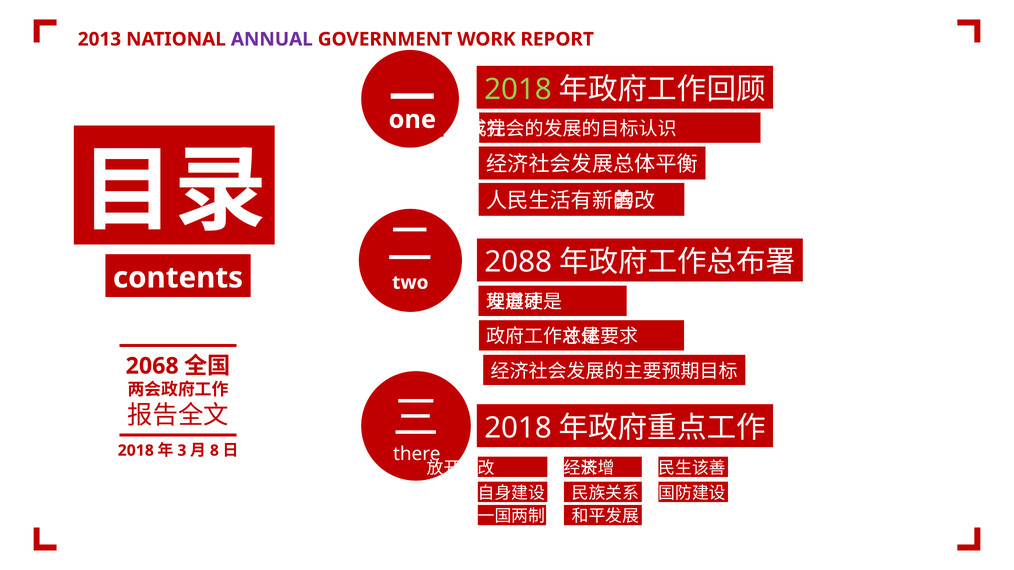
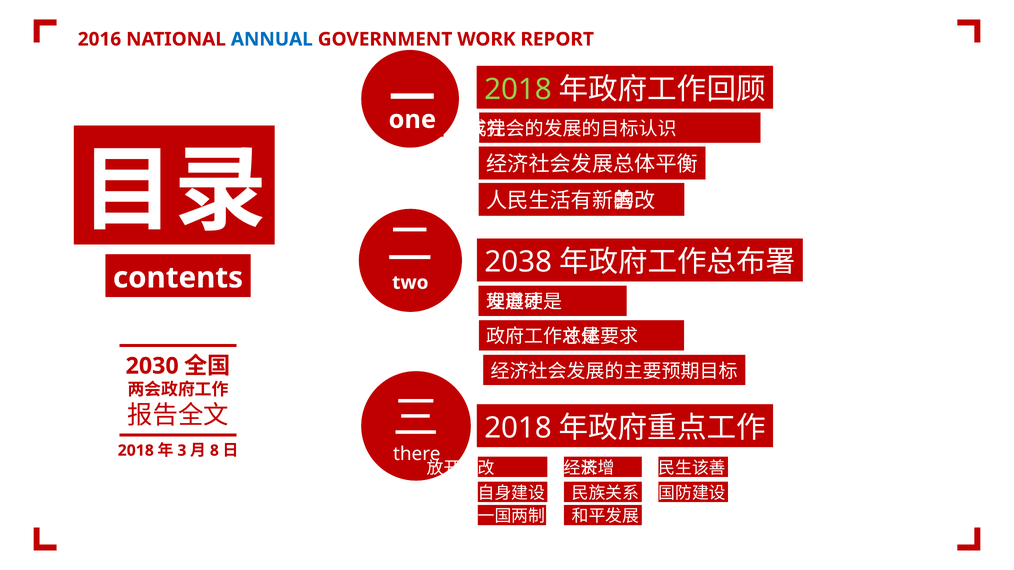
2013: 2013 -> 2016 (99, 39)
ANNUAL colour: purple -> blue (272, 39)
2088: 2088 -> 2038 (518, 262)
2068: 2068 -> 2030 (152, 366)
